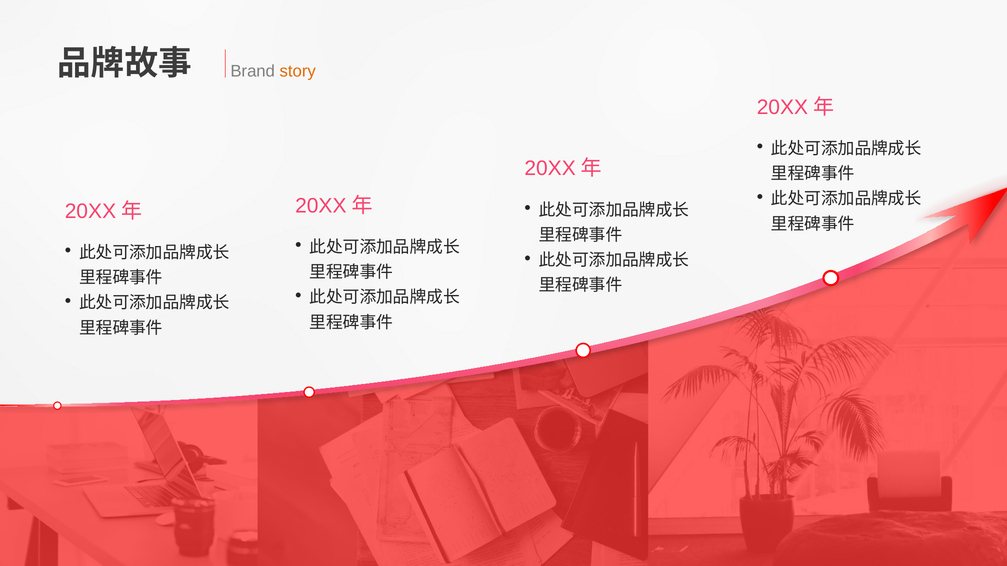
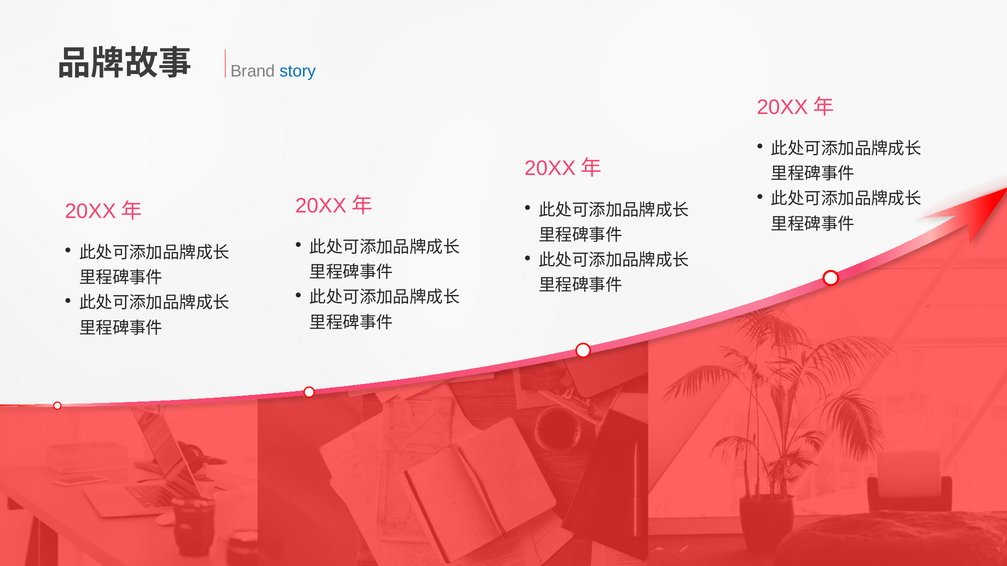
story colour: orange -> blue (298, 71)
